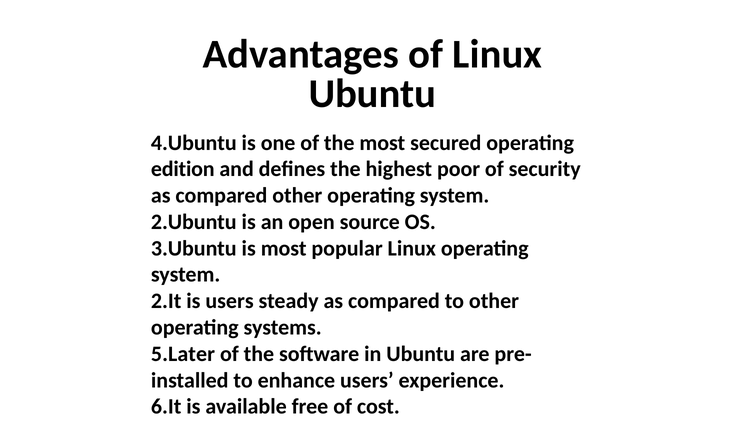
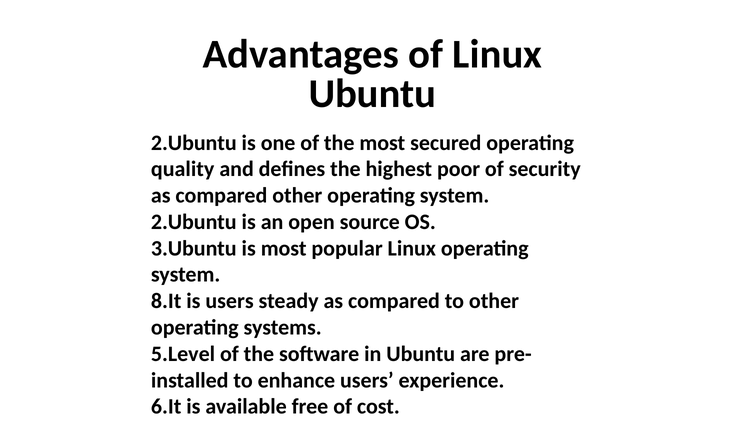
4.Ubuntu: 4.Ubuntu -> 2.Ubuntu (194, 143)
edition: edition -> quality (183, 169)
2.It: 2.It -> 8.It (166, 301)
5.Later: 5.Later -> 5.Level (183, 354)
